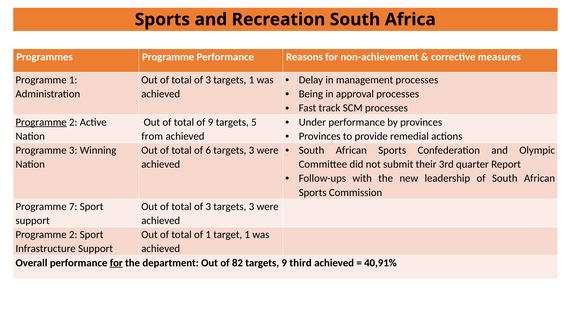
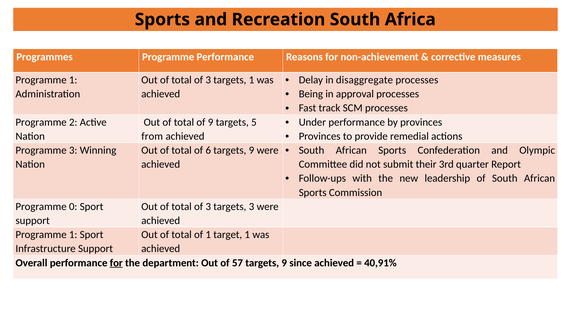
management: management -> disaggregate (364, 80)
Programme underline: present -> none (41, 122)
6 targets 3: 3 -> 9 (252, 150)
7: 7 -> 0 (73, 206)
2: 2 -> 1 (73, 235)
82: 82 -> 57 (237, 263)
third: third -> since (301, 263)
